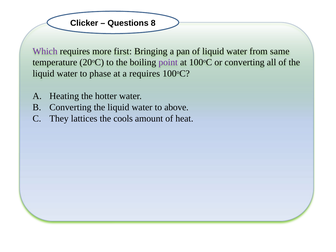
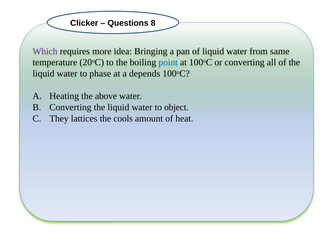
first: first -> idea (123, 51)
point colour: purple -> blue (168, 62)
a requires: requires -> depends (145, 74)
hotter: hotter -> above (106, 96)
above: above -> object (176, 107)
